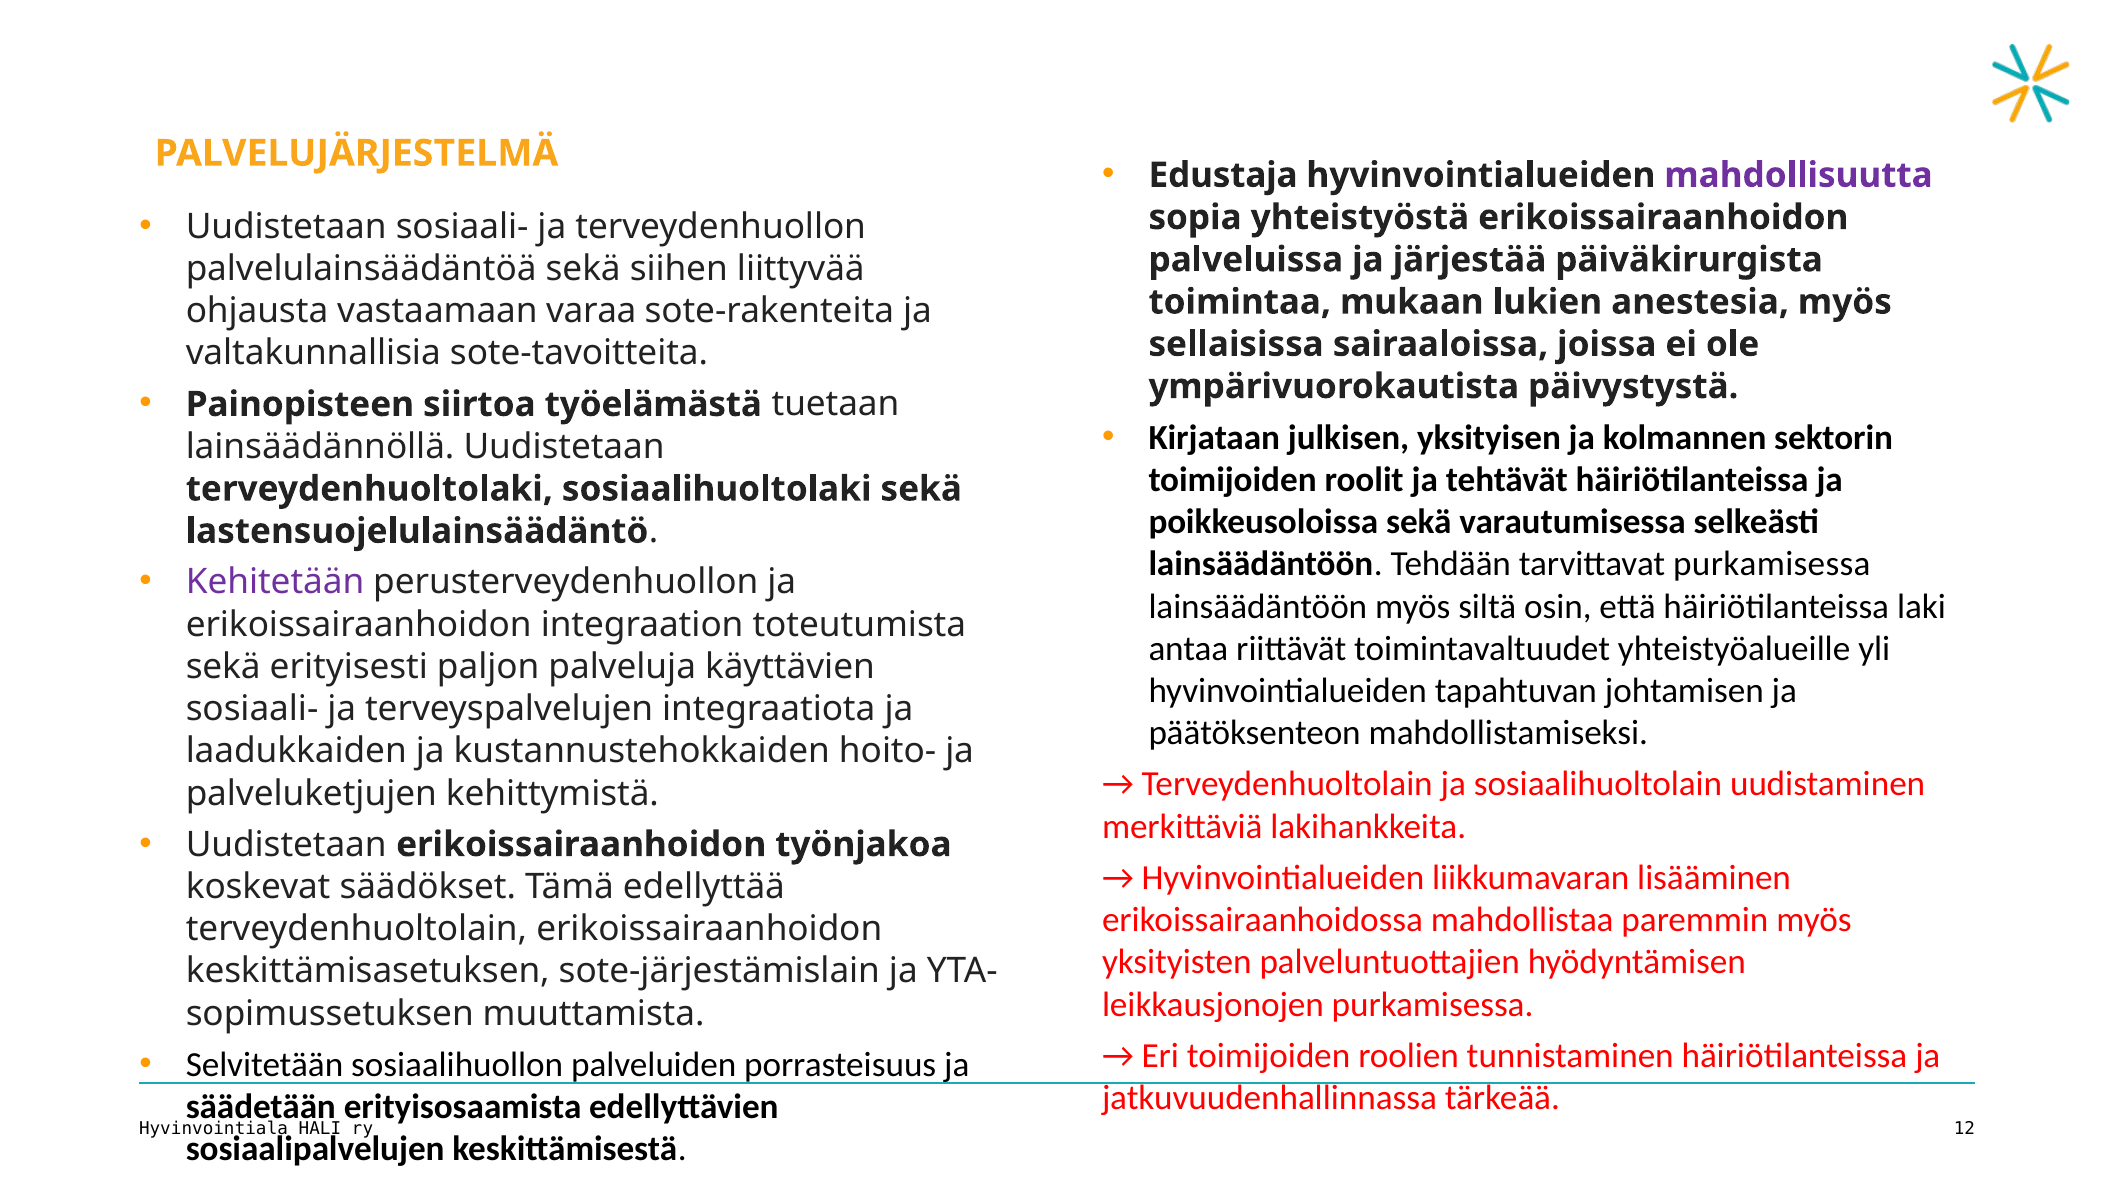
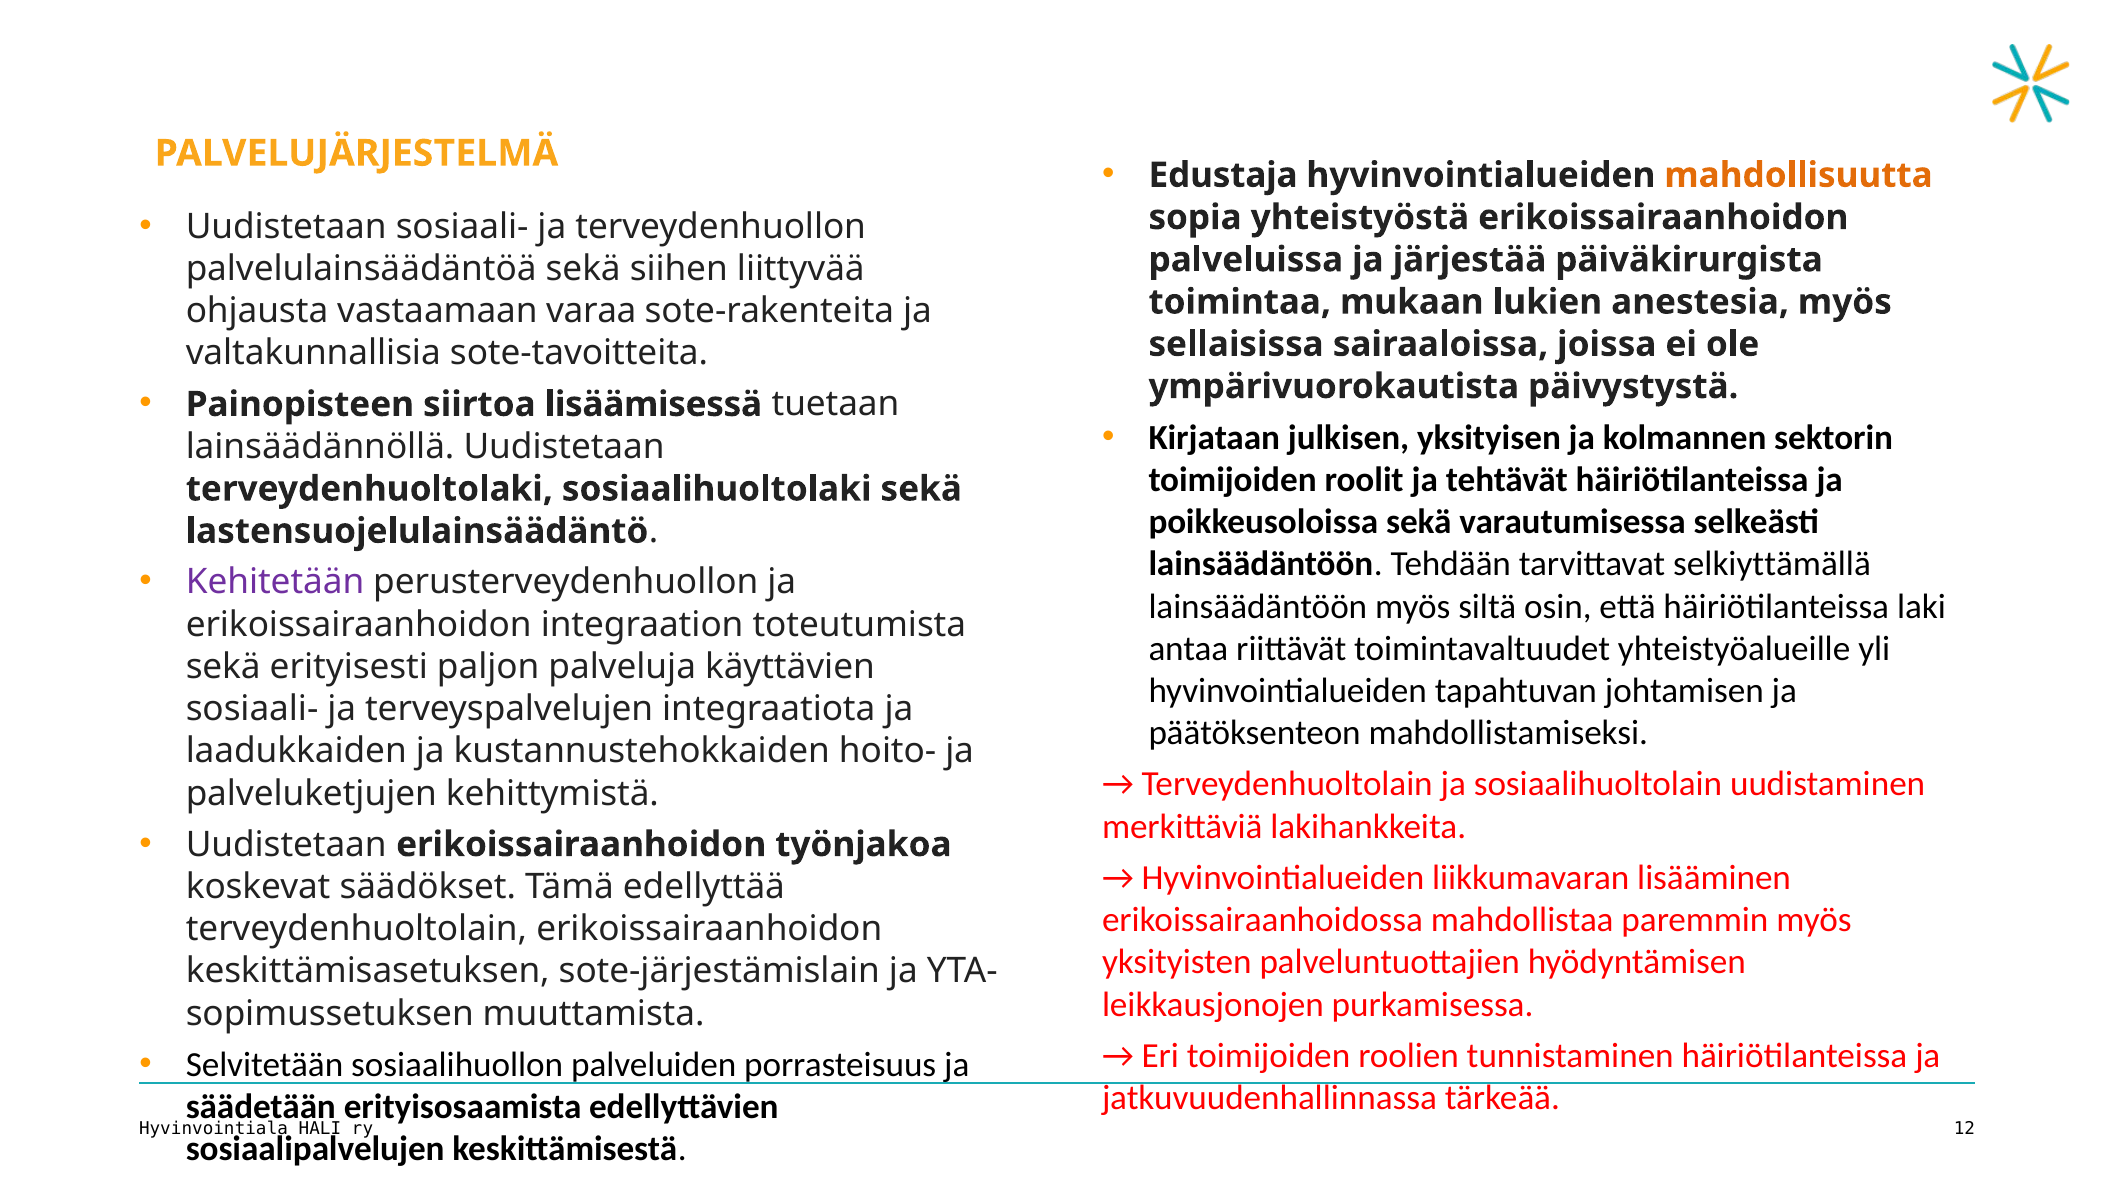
mahdollisuutta colour: purple -> orange (1799, 175)
työelämästä: työelämästä -> lisäämisessä (653, 404)
tarvittavat purkamisessa: purkamisessa -> selkiyttämällä (1772, 564)
